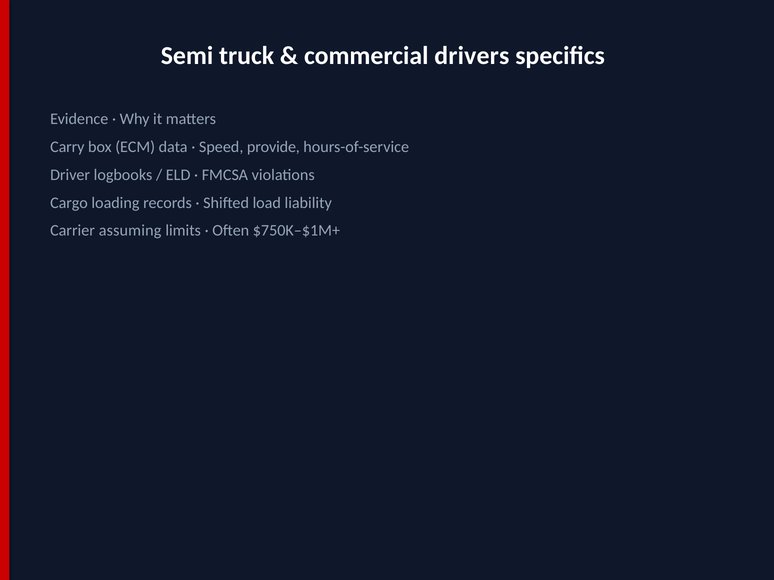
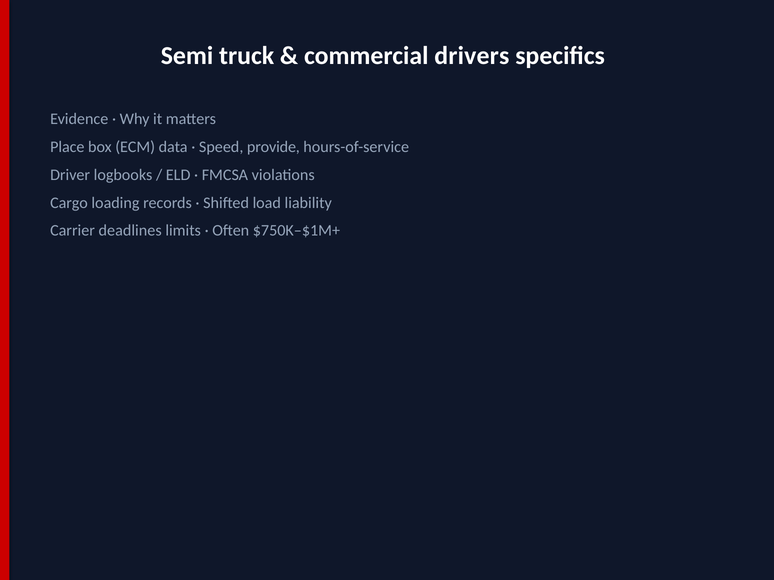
Carry: Carry -> Place (67, 147)
assuming: assuming -> deadlines (130, 231)
